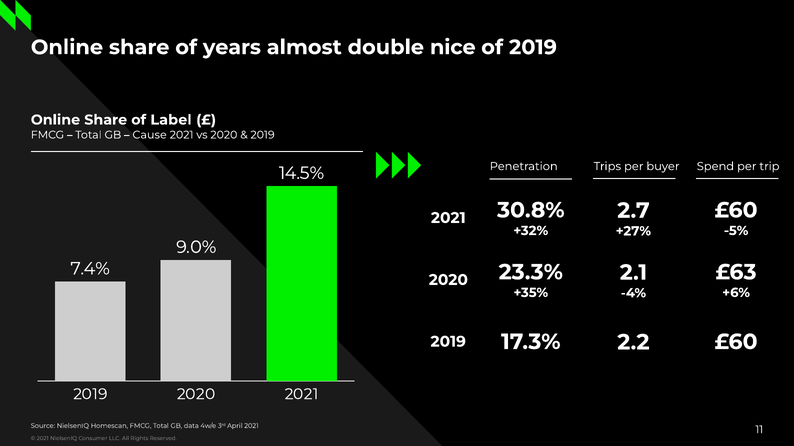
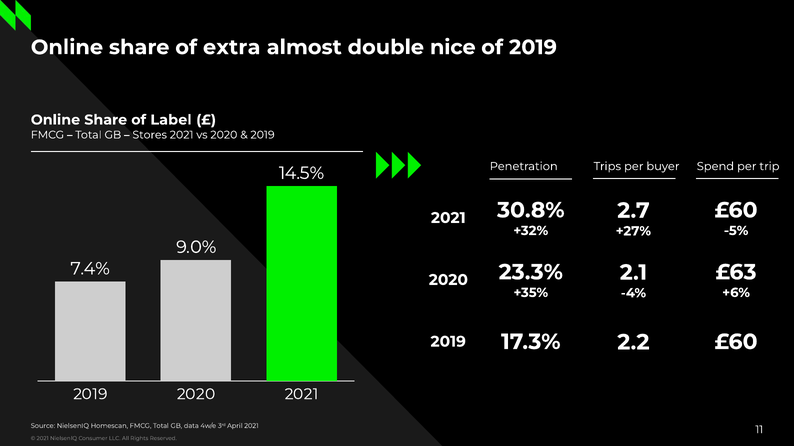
years: years -> extra (232, 47)
Cause: Cause -> Stores (150, 135)
